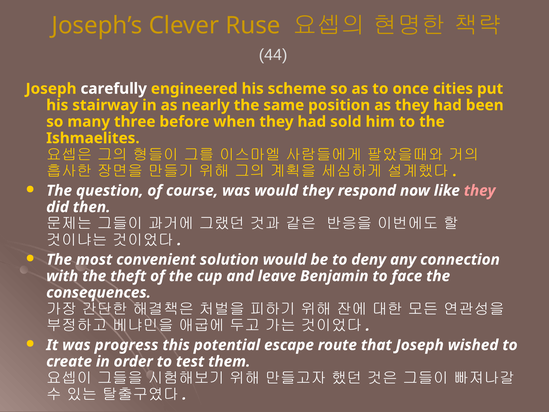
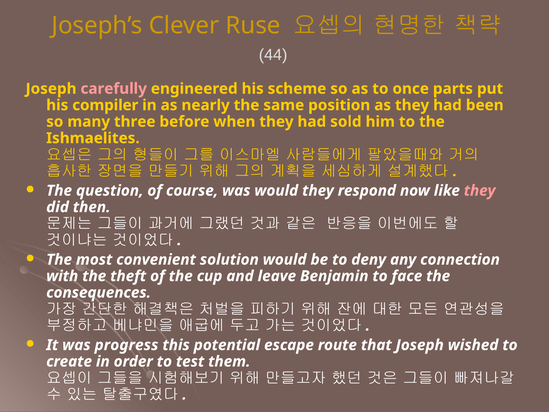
carefully colour: white -> pink (114, 89)
cities: cities -> parts (453, 89)
stairway: stairway -> compiler (105, 105)
